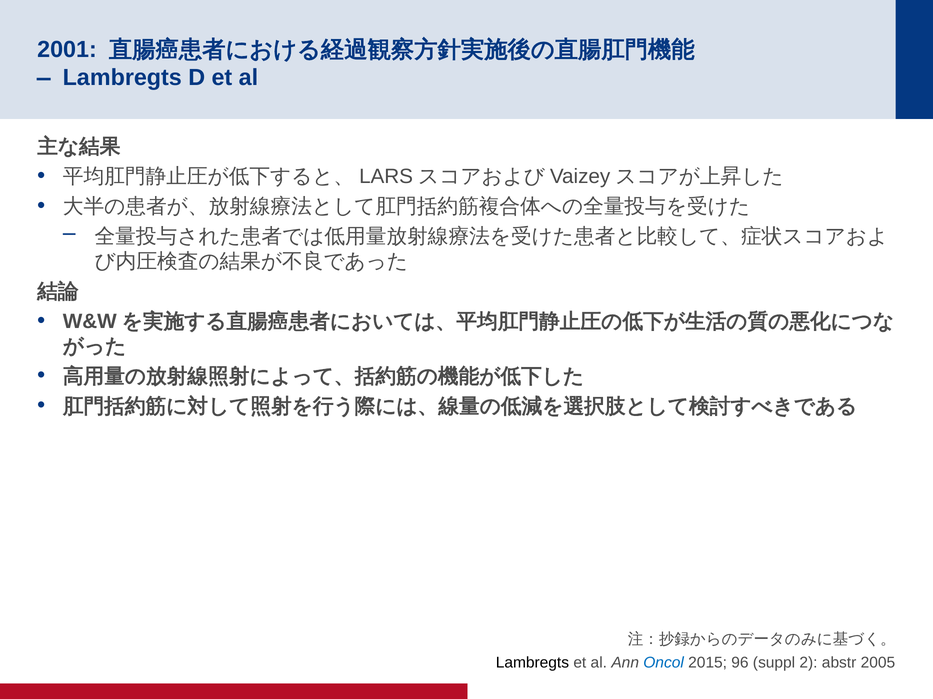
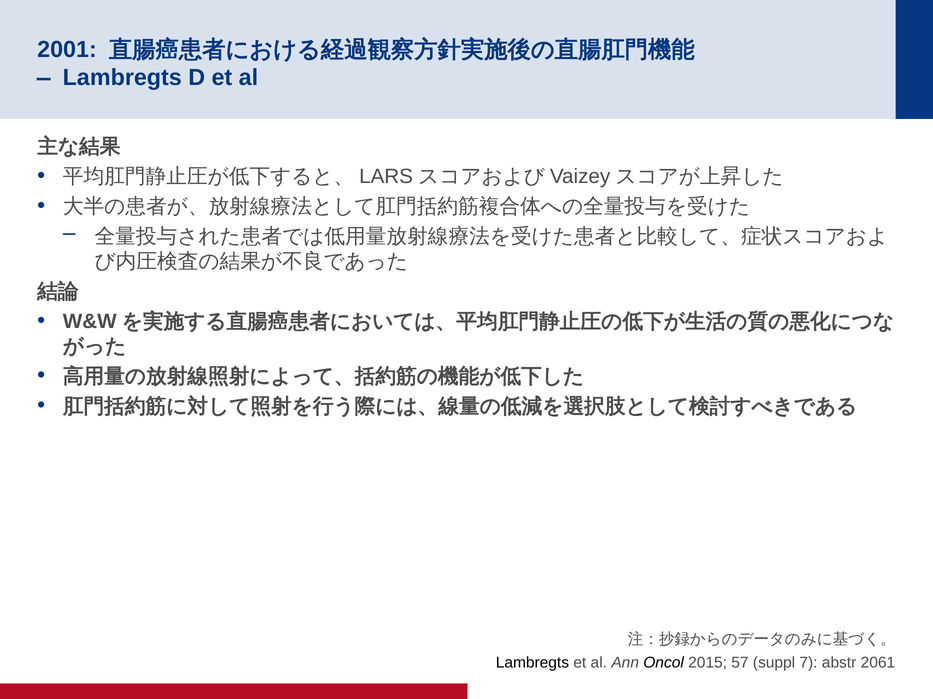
Oncol colour: blue -> black (664, 663)
96: 96 -> 57 (740, 663)
2: 2 -> 7 (808, 663)
2005: 2005 -> 2061 (878, 663)
